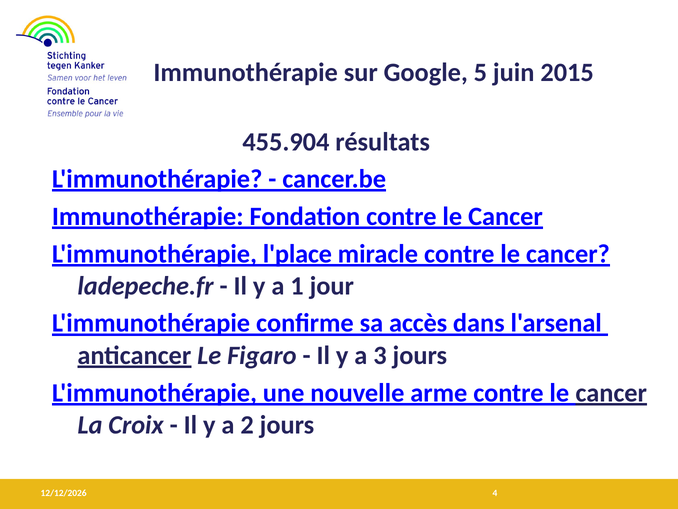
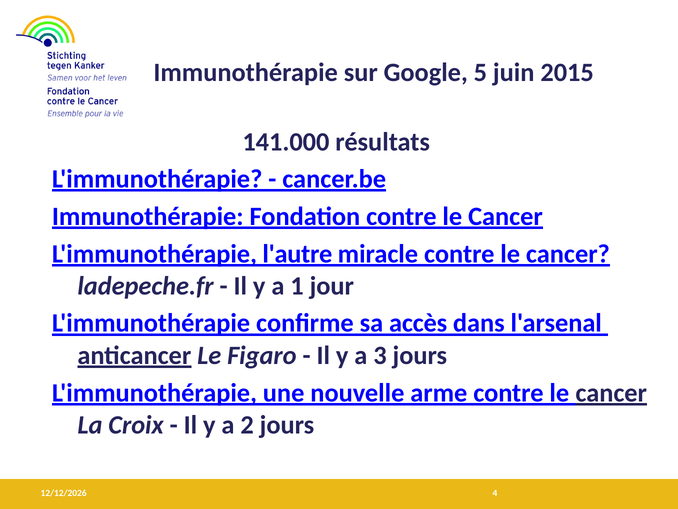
455.904: 455.904 -> 141.000 (286, 142)
l'place: l'place -> l'autre (297, 254)
